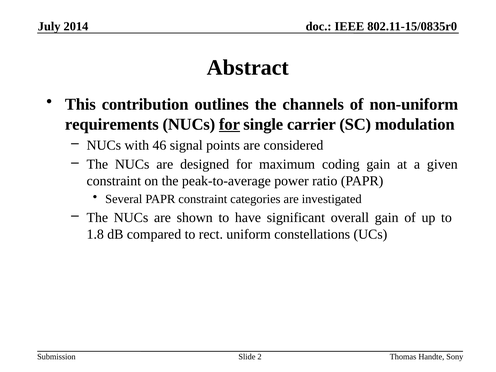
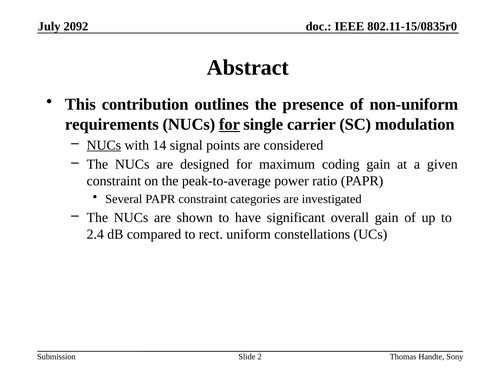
2014: 2014 -> 2092 (76, 26)
channels: channels -> presence (313, 105)
NUCs underline: none -> present (104, 145)
46: 46 -> 14 (159, 145)
1.8: 1.8 -> 2.4 (95, 234)
